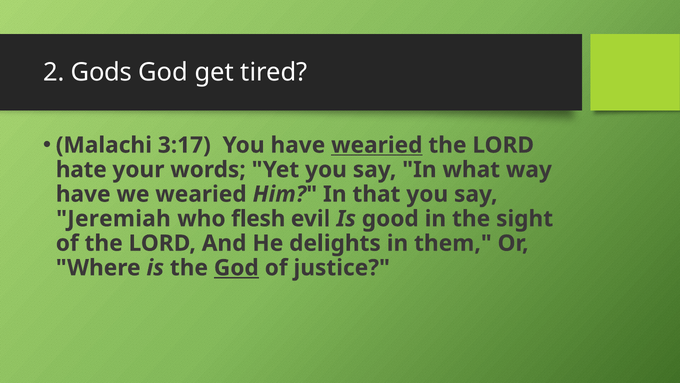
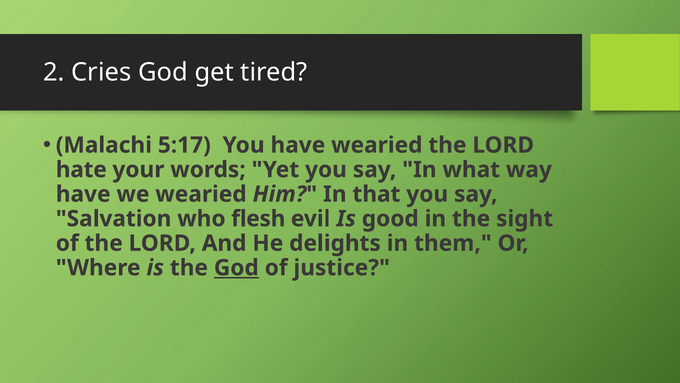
Gods: Gods -> Cries (101, 72)
3:17: 3:17 -> 5:17 (184, 145)
wearied underline: present -> none (377, 145)
Jeremiah: Jeremiah -> Salvation (114, 218)
